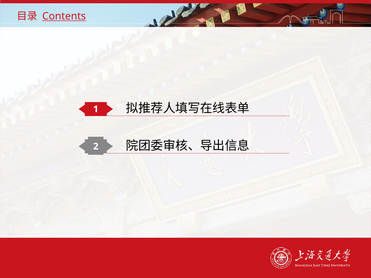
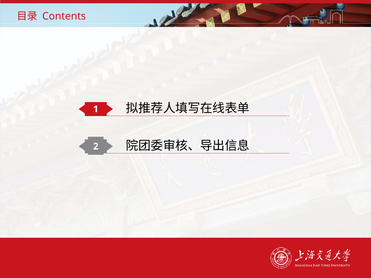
Contents underline: present -> none (64, 16)
